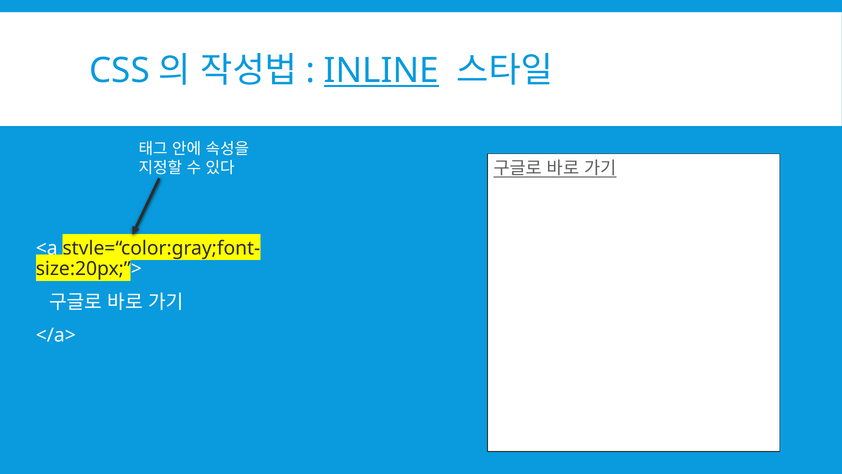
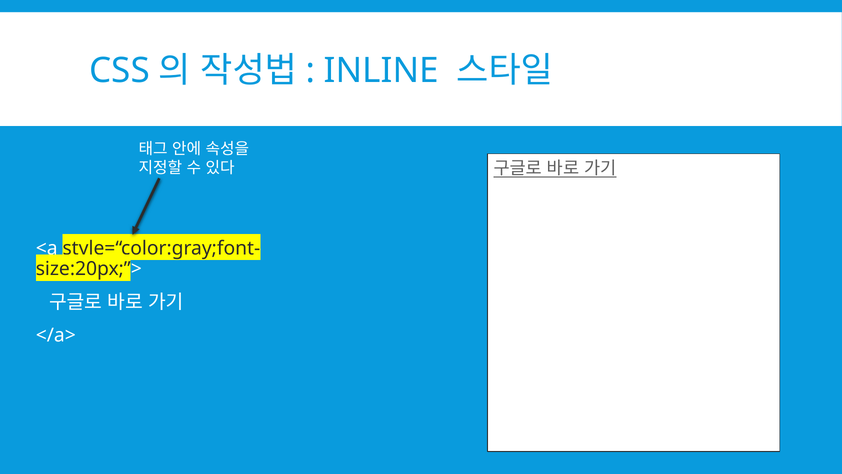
INLINE underline: present -> none (381, 71)
